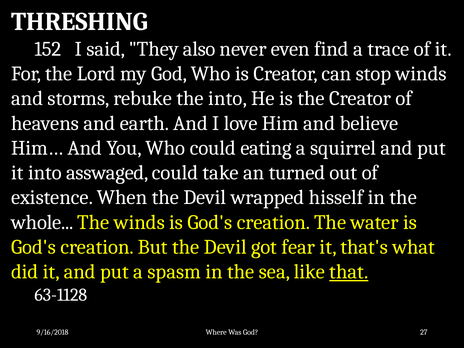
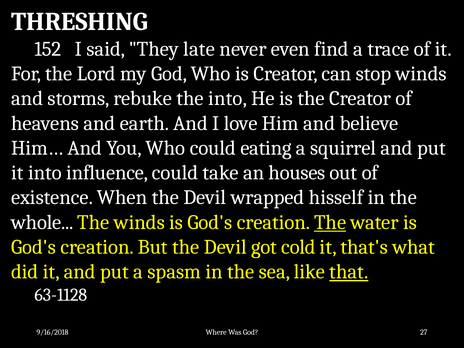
also: also -> late (199, 49)
asswaged: asswaged -> influence (107, 173)
turned: turned -> houses (297, 173)
The underline: none -> present (330, 222)
fear: fear -> cold (298, 247)
